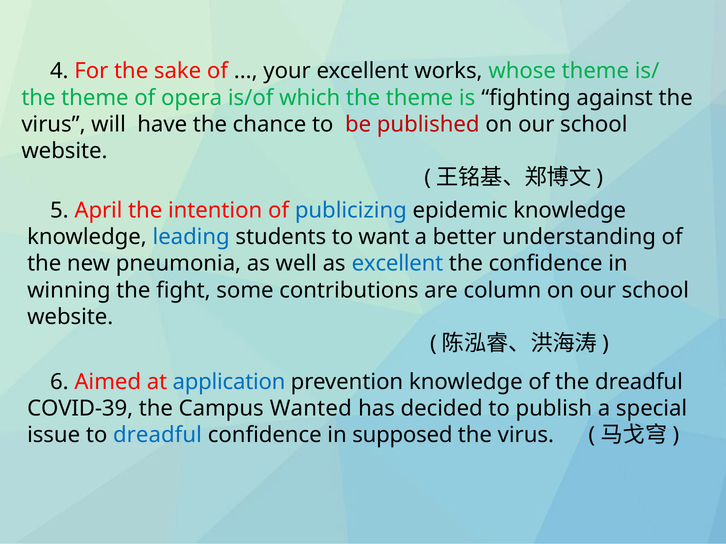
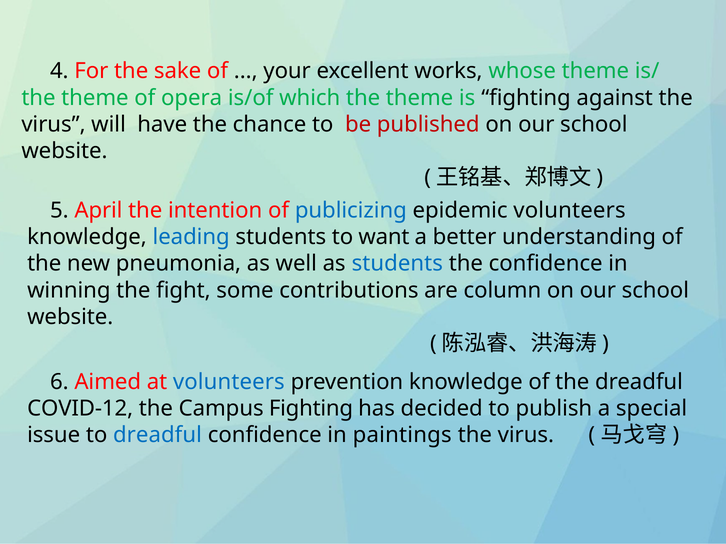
epidemic knowledge: knowledge -> volunteers (569, 211)
as excellent: excellent -> students (397, 264)
at application: application -> volunteers (229, 382)
COVID-39: COVID-39 -> COVID-12 (80, 409)
Campus Wanted: Wanted -> Fighting (311, 409)
supposed: supposed -> paintings (402, 435)
